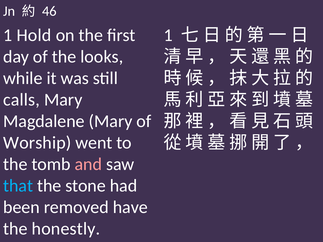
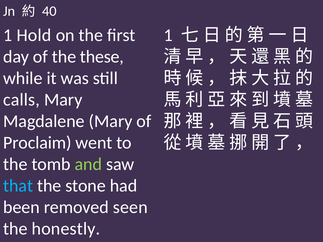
46: 46 -> 40 (49, 11)
looks: looks -> these (102, 57)
Worship: Worship -> Proclaim (37, 143)
and colour: pink -> light green (88, 164)
have: have -> seen (130, 207)
